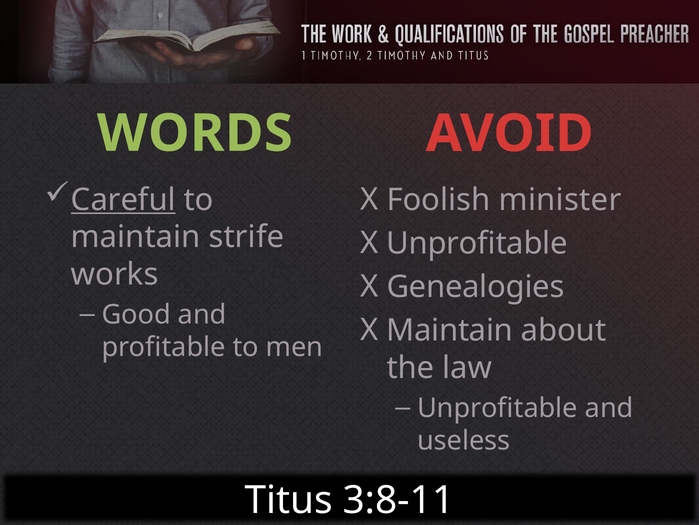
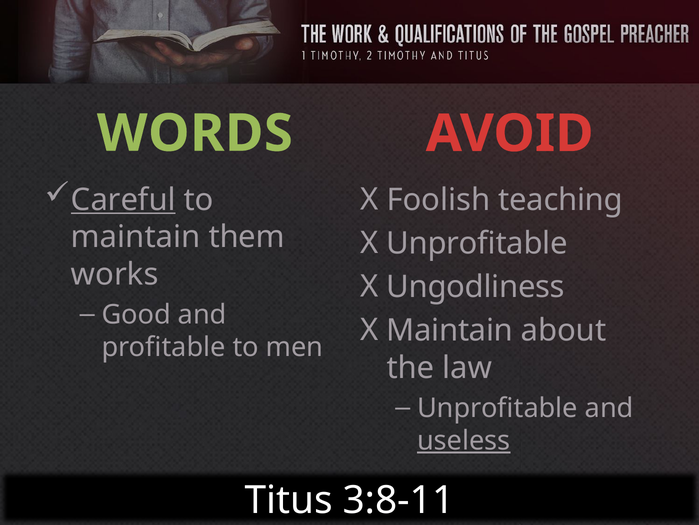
minister: minister -> teaching (560, 200)
strife: strife -> them (247, 237)
Genealogies: Genealogies -> Ungodliness (476, 287)
useless underline: none -> present (464, 440)
